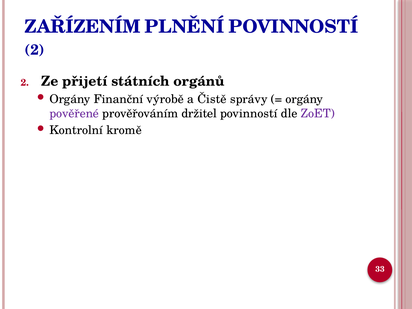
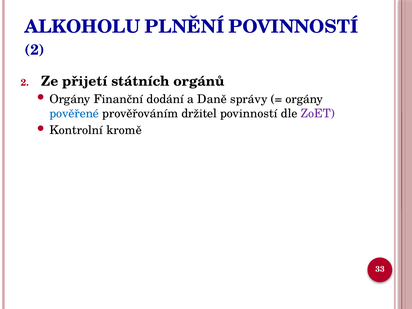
ZAŘÍZENÍM: ZAŘÍZENÍM -> ALKOHOLU (83, 27)
výrobě: výrobě -> dodání (165, 99)
Čistě: Čistě -> Daně (212, 99)
pověřené colour: purple -> blue (74, 113)
